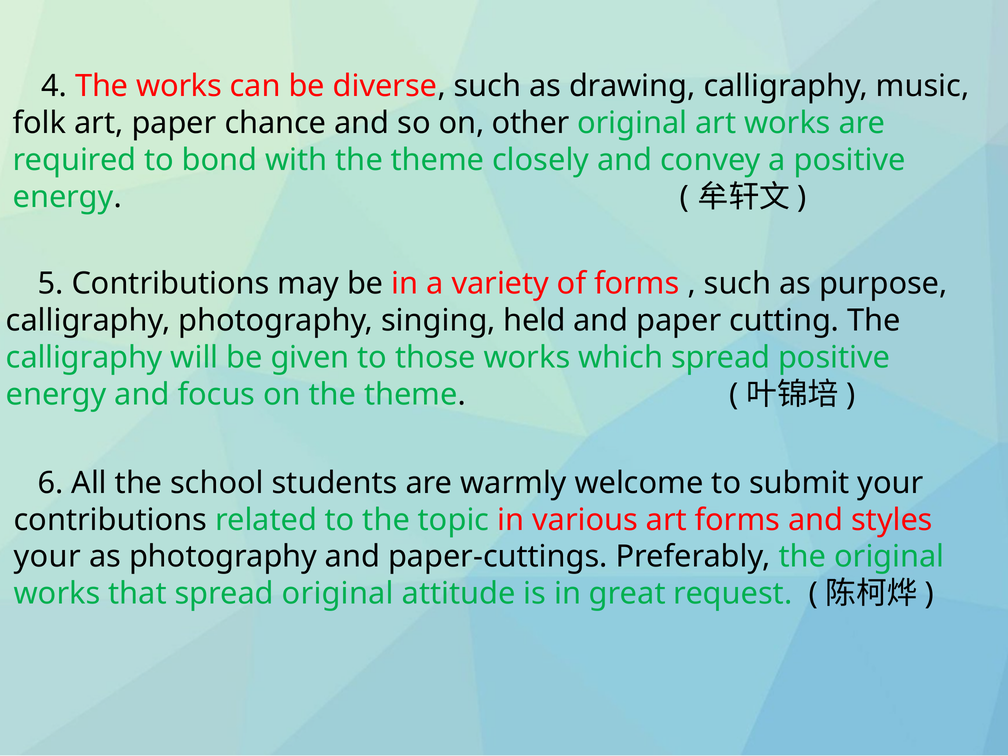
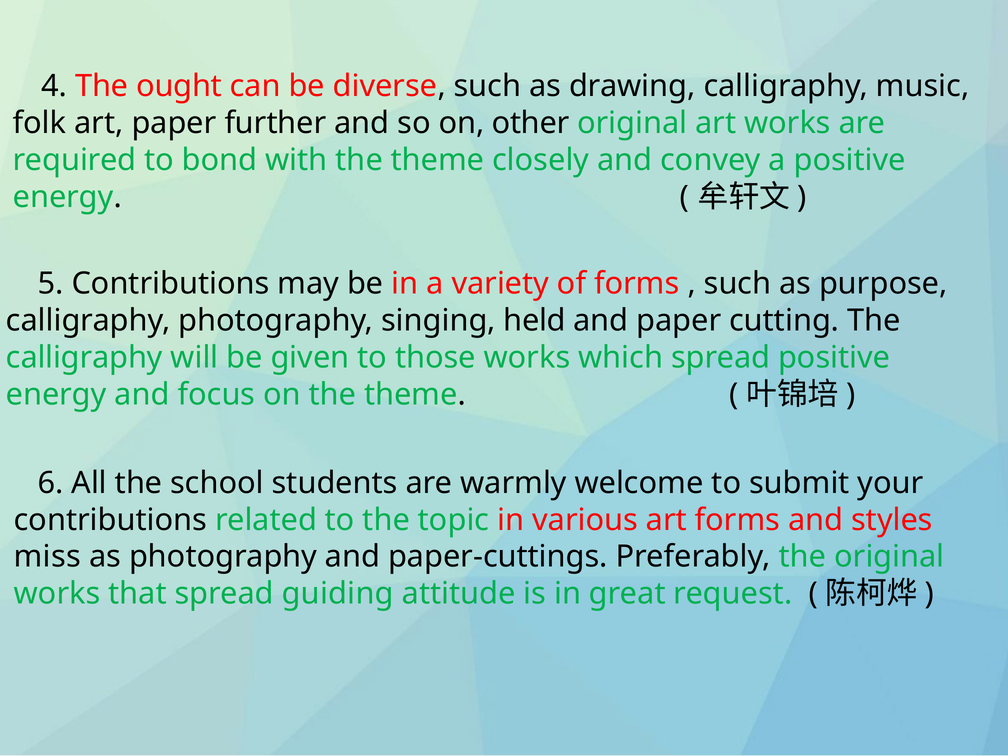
The works: works -> ought (179, 86)
chance: chance -> further (275, 123)
your: your -> miss (47, 557)
spread original: original -> guiding (338, 594)
